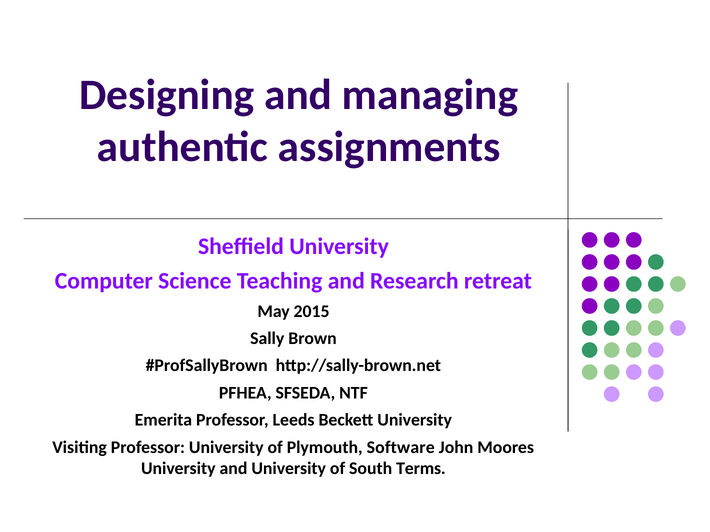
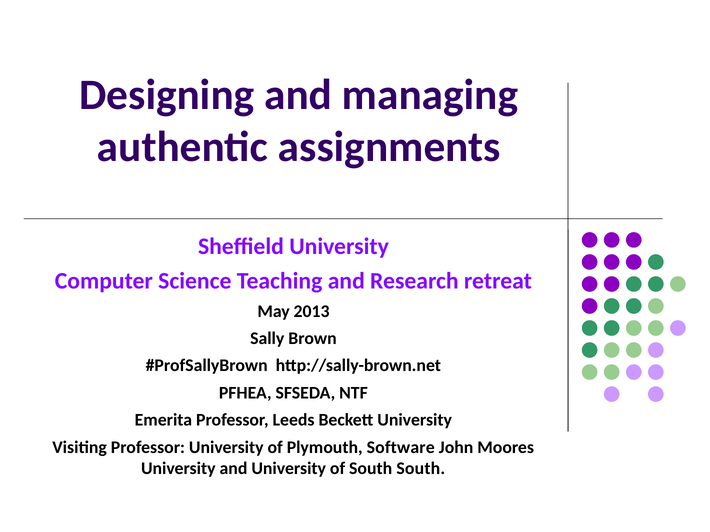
2015: 2015 -> 2013 (312, 312)
South Terms: Terms -> South (421, 469)
